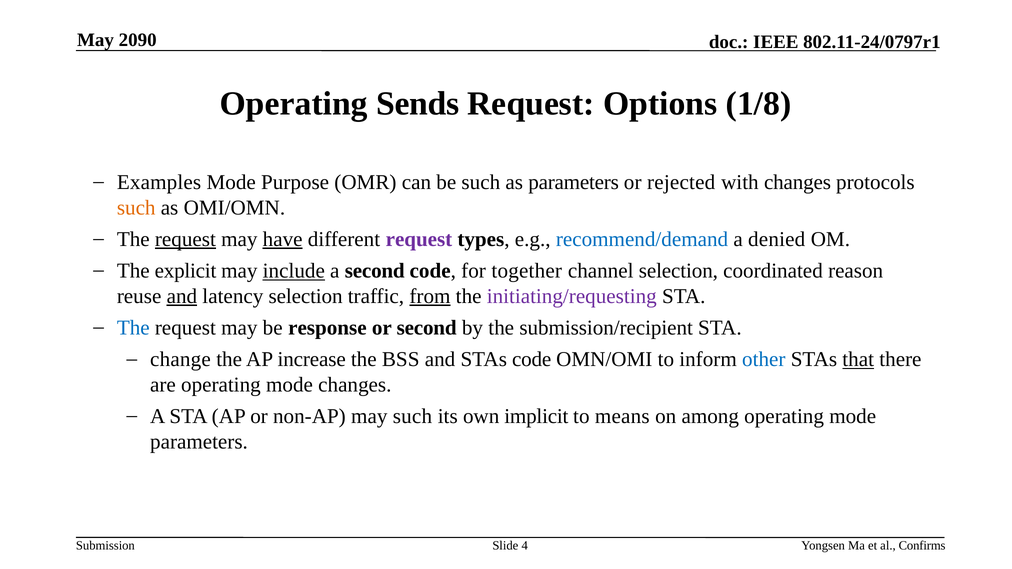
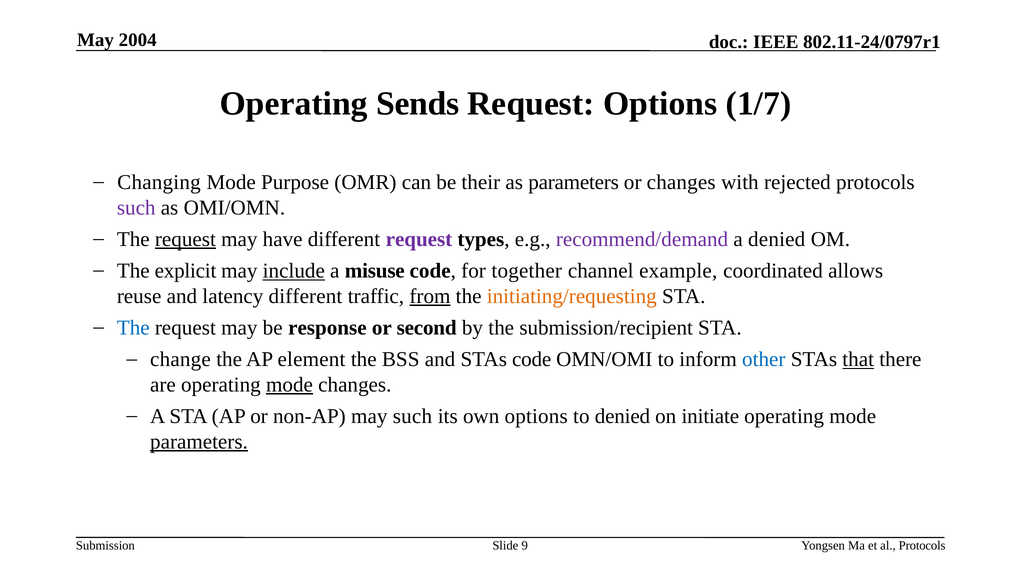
2090: 2090 -> 2004 (138, 40)
1/8: 1/8 -> 1/7 (759, 103)
Examples: Examples -> Changing (159, 182)
be such: such -> their (481, 182)
or rejected: rejected -> changes (681, 182)
with changes: changes -> rejected (797, 182)
such colour: orange -> purple (136, 208)
have underline: present -> none (283, 239)
recommend/demand colour: blue -> purple (642, 239)
a second: second -> misuse (375, 271)
channel selection: selection -> example (678, 271)
reason: reason -> allows (856, 271)
and underline: present -> none (182, 296)
latency selection: selection -> different (305, 296)
initiating/requesting colour: purple -> orange (572, 296)
increase: increase -> element (311, 360)
mode underline: none -> present (289, 385)
own implicit: implicit -> options (536, 417)
to means: means -> denied (622, 417)
among: among -> initiate (710, 417)
parameters underline: none -> present (199, 442)
4: 4 -> 9 (525, 546)
al Confirms: Confirms -> Protocols (922, 546)
